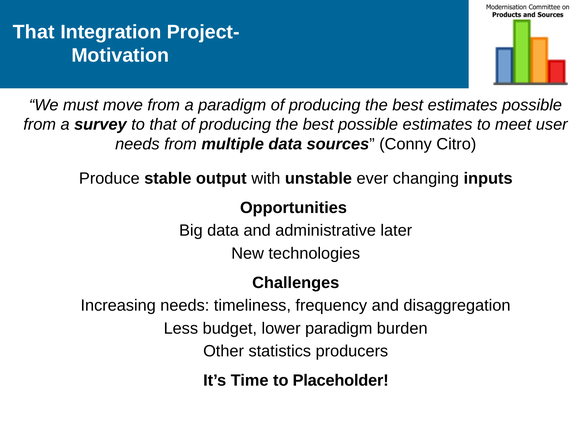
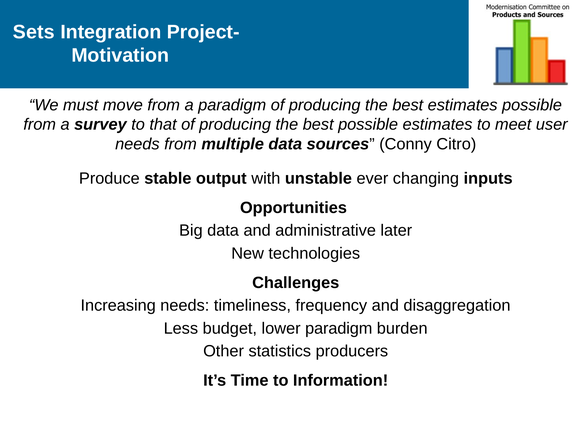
That: That -> Sets (34, 32)
Placeholder: Placeholder -> Information (341, 381)
